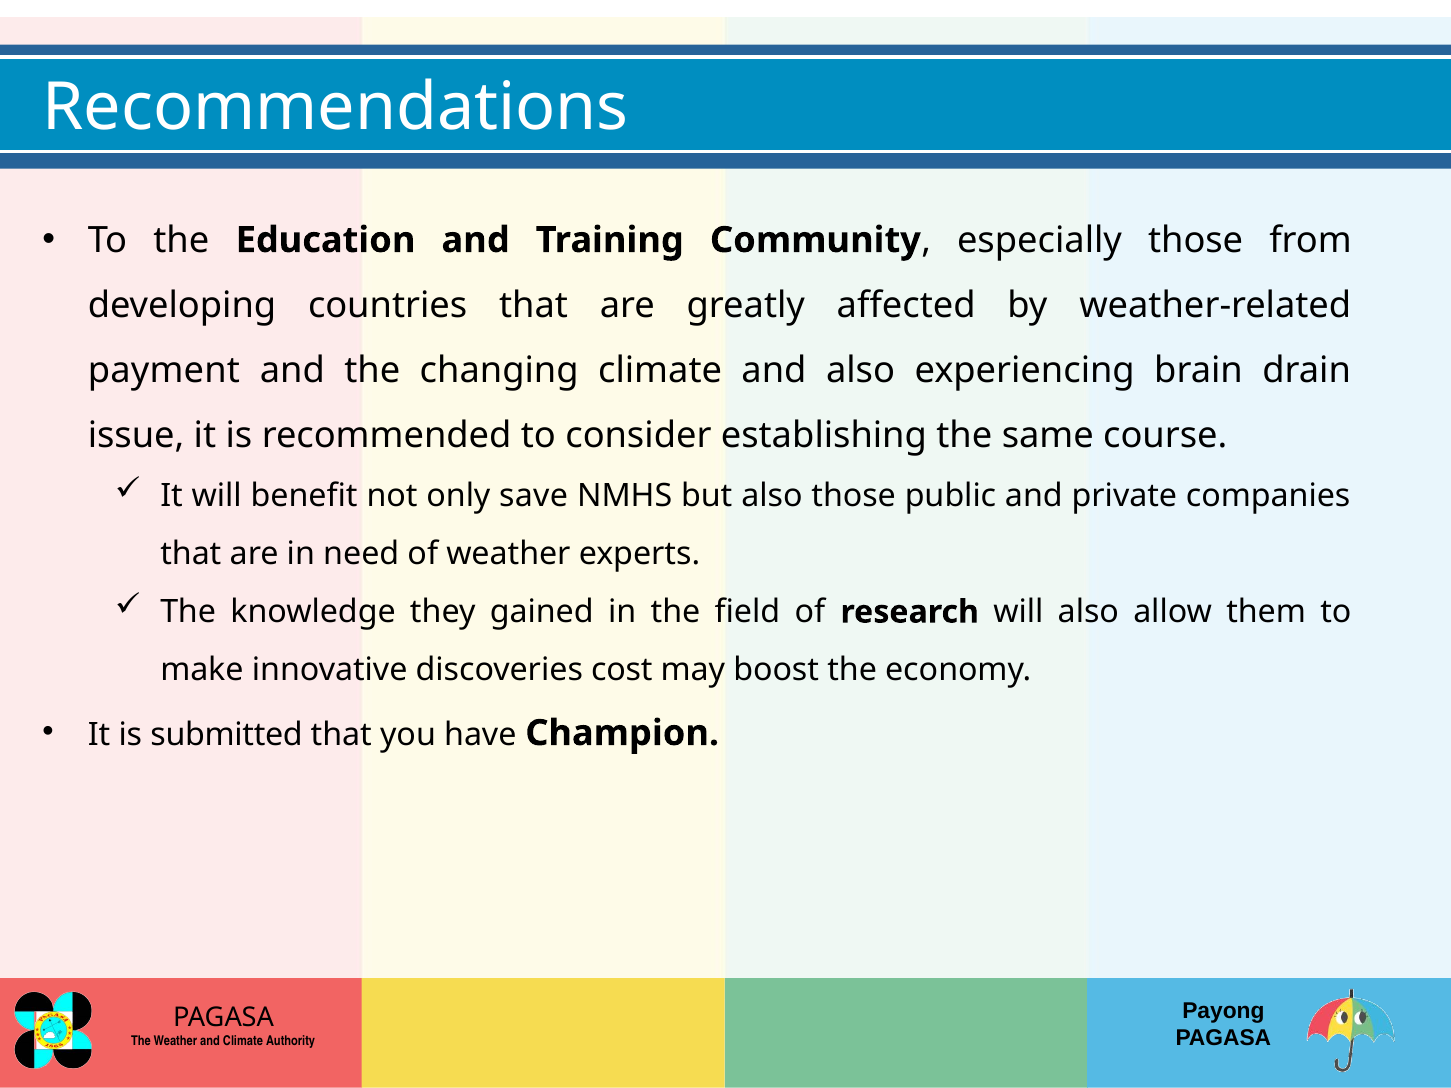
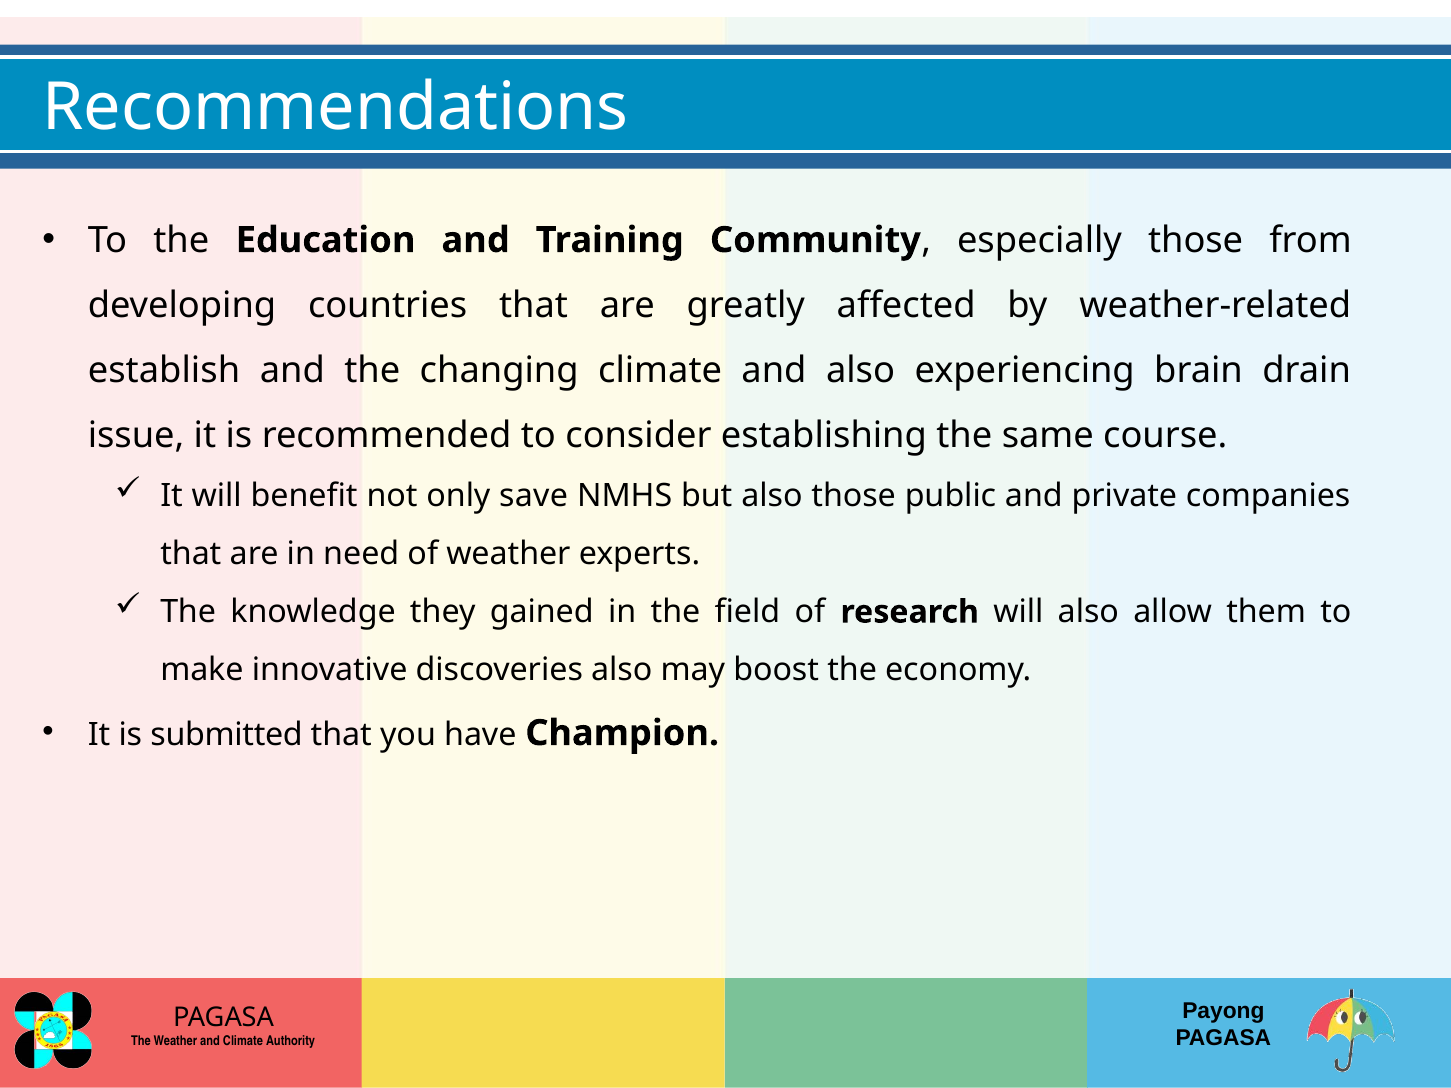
payment: payment -> establish (164, 371)
discoveries cost: cost -> also (622, 670)
